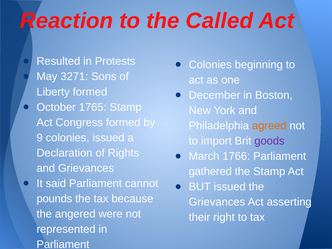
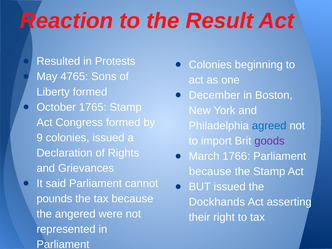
Called: Called -> Result (219, 21)
3271: 3271 -> 4765 (74, 77)
agreed colour: orange -> blue (269, 126)
gathered: gathered -> because (210, 172)
Grievances: Grievances -> Dockhands (217, 202)
